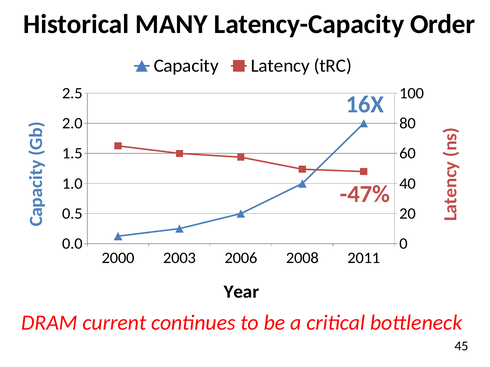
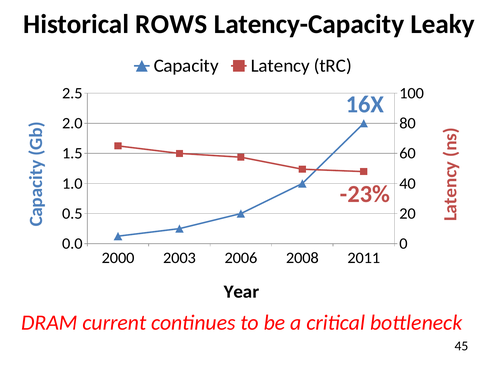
MANY: MANY -> ROWS (171, 24)
Order: Order -> Leaky (442, 24)
-47%: -47% -> -23% (365, 194)
